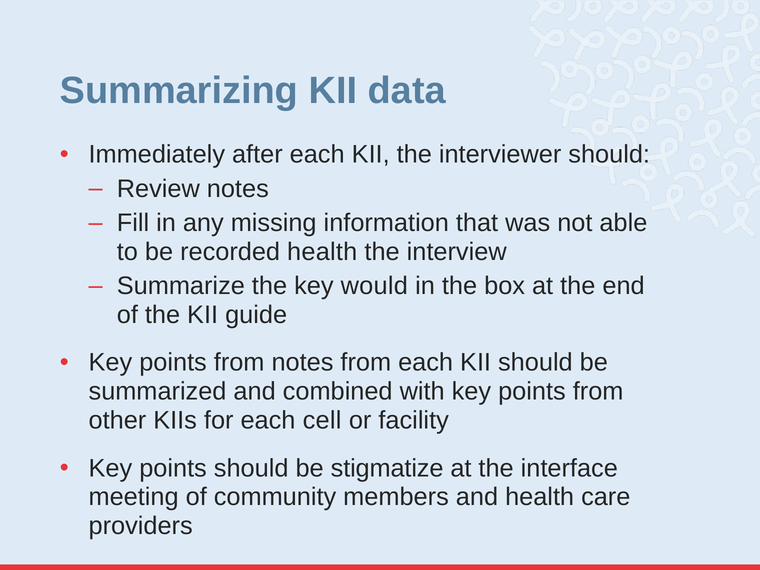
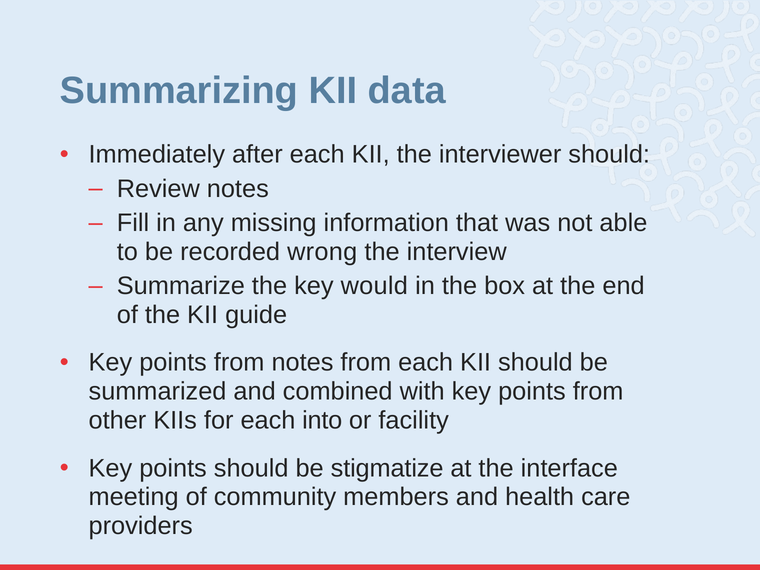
recorded health: health -> wrong (322, 252)
cell: cell -> into (322, 420)
